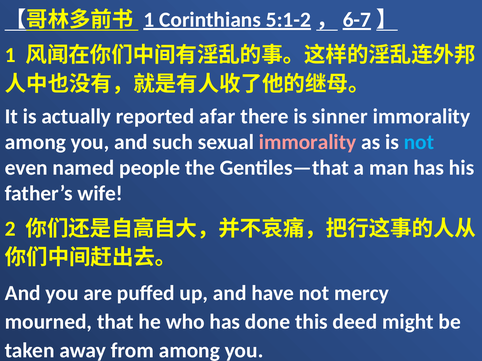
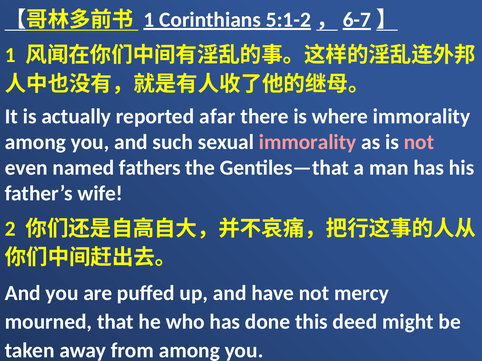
sinner: sinner -> where (340, 117)
not colour: light blue -> pink (419, 142)
people: people -> fathers (150, 168)
